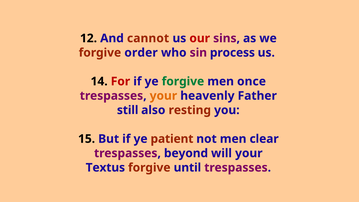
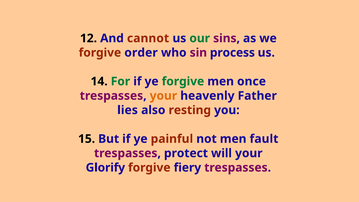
our colour: red -> green (200, 38)
For colour: red -> green (120, 81)
still: still -> lies (128, 110)
patient: patient -> painful (172, 139)
clear: clear -> fault (264, 139)
beyond: beyond -> protect (186, 153)
Textus: Textus -> Glorify (105, 168)
until: until -> fiery (187, 168)
